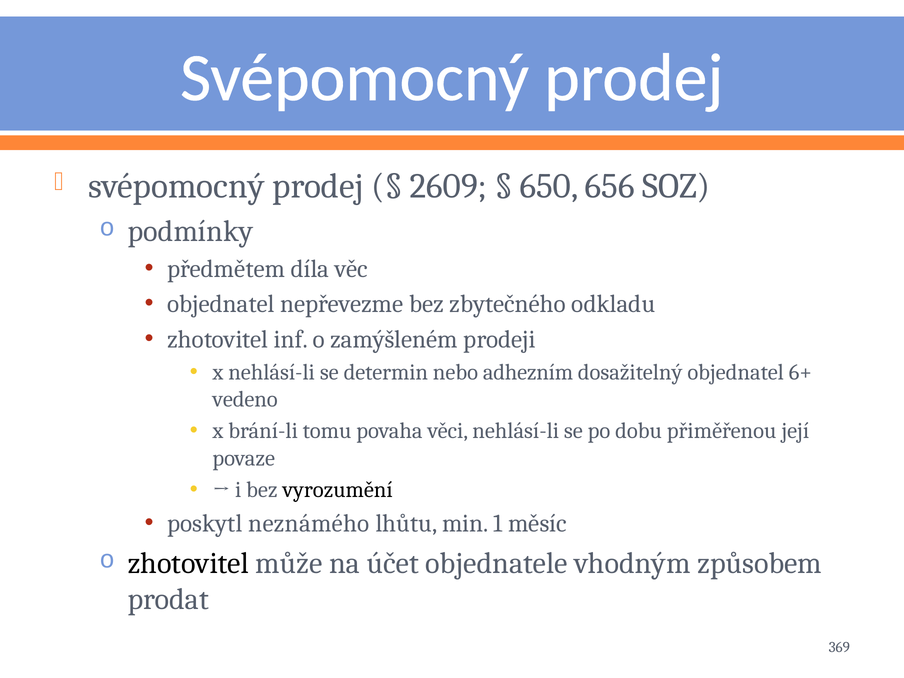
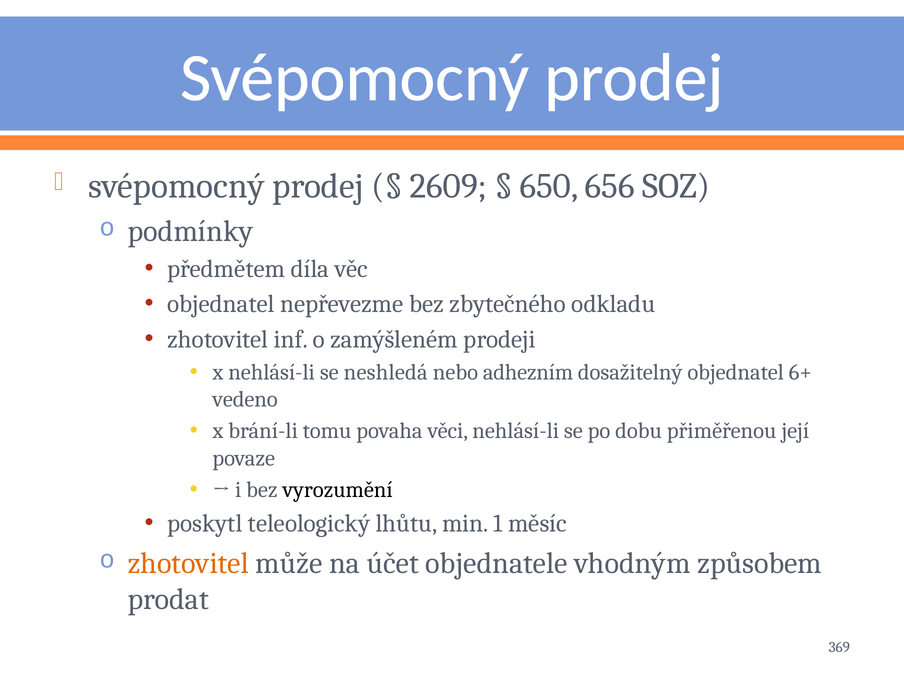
determin: determin -> neshledá (386, 372)
neznámého: neznámého -> teleologický (309, 524)
zhotovitel colour: black -> orange (188, 563)
